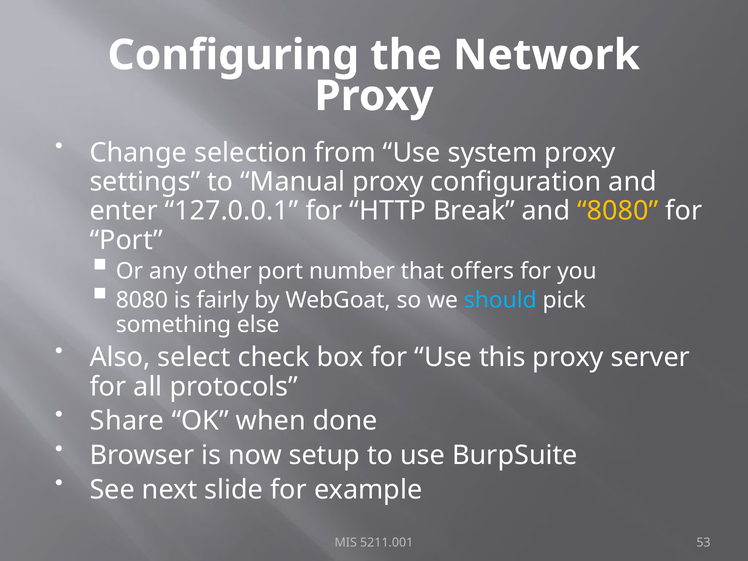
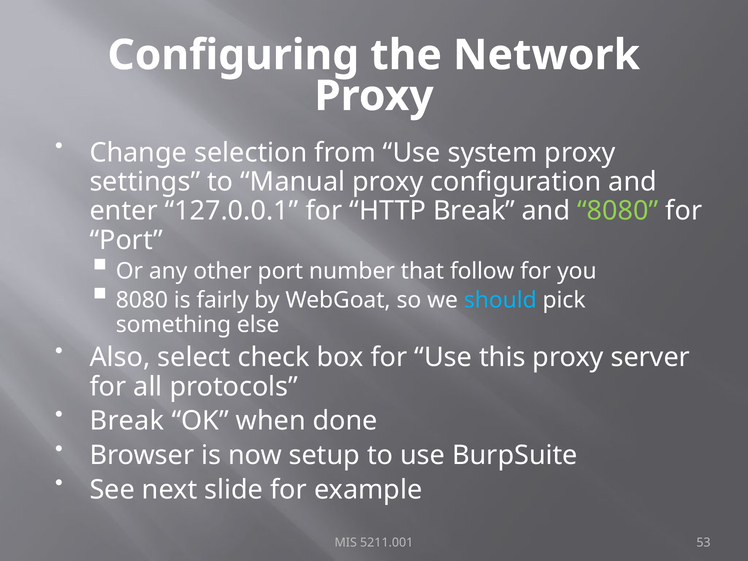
8080 colour: yellow -> light green (618, 211)
offers: offers -> follow (482, 271)
Share: Share -> Break (127, 421)
